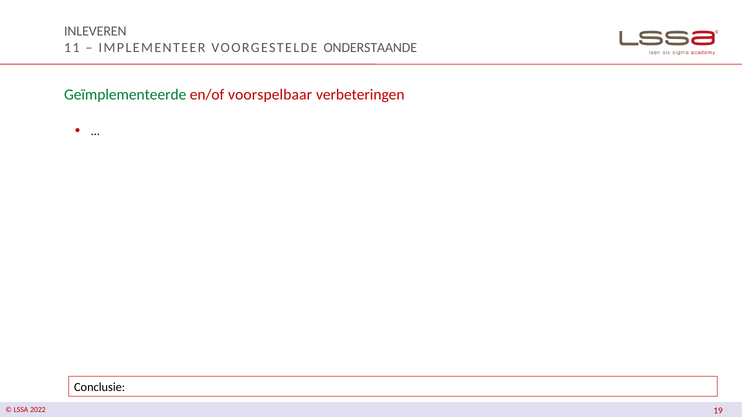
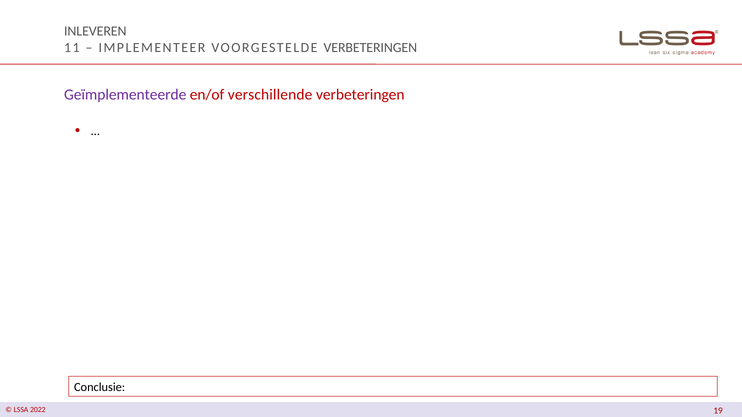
VOORGESTELDE ONDERSTAANDE: ONDERSTAANDE -> VERBETERINGEN (370, 48)
Geïmplementeerde colour: green -> purple (125, 95)
voorspelbaar: voorspelbaar -> verschillende (270, 95)
